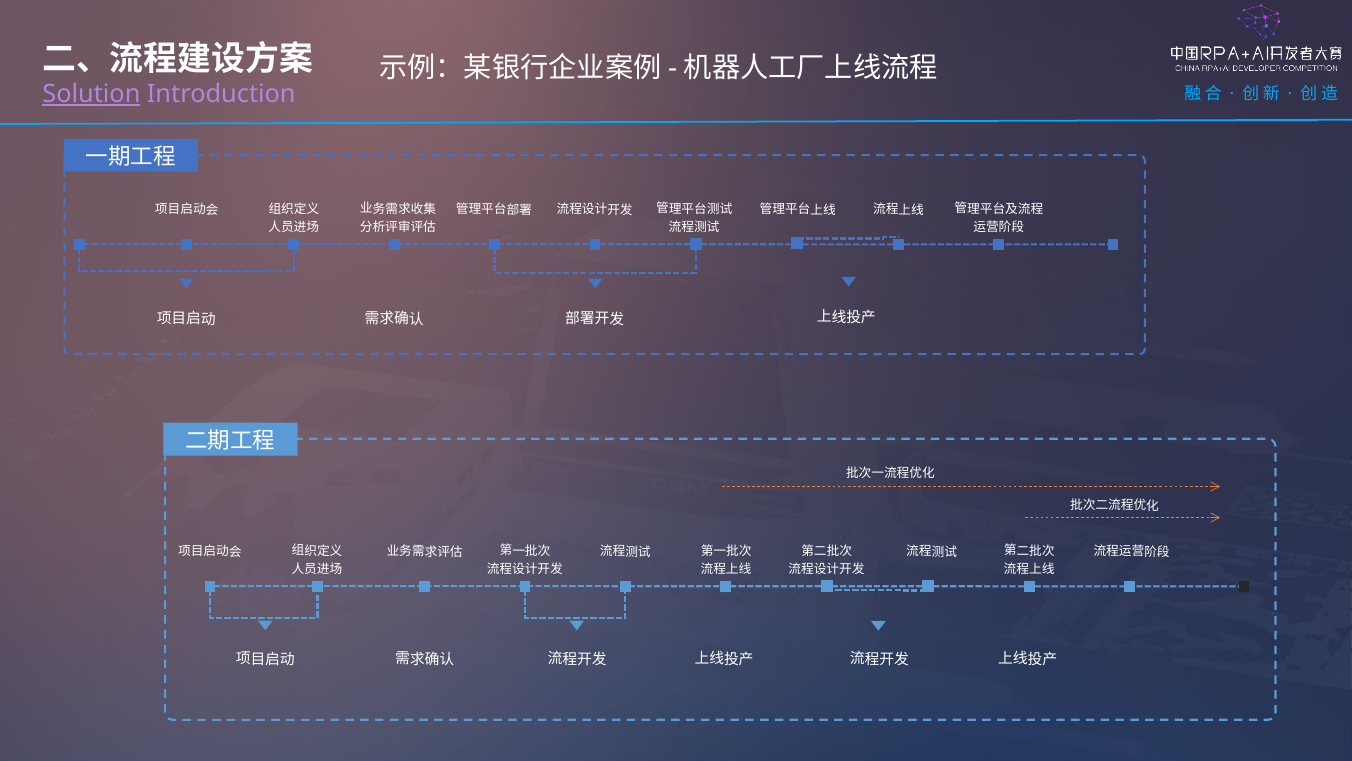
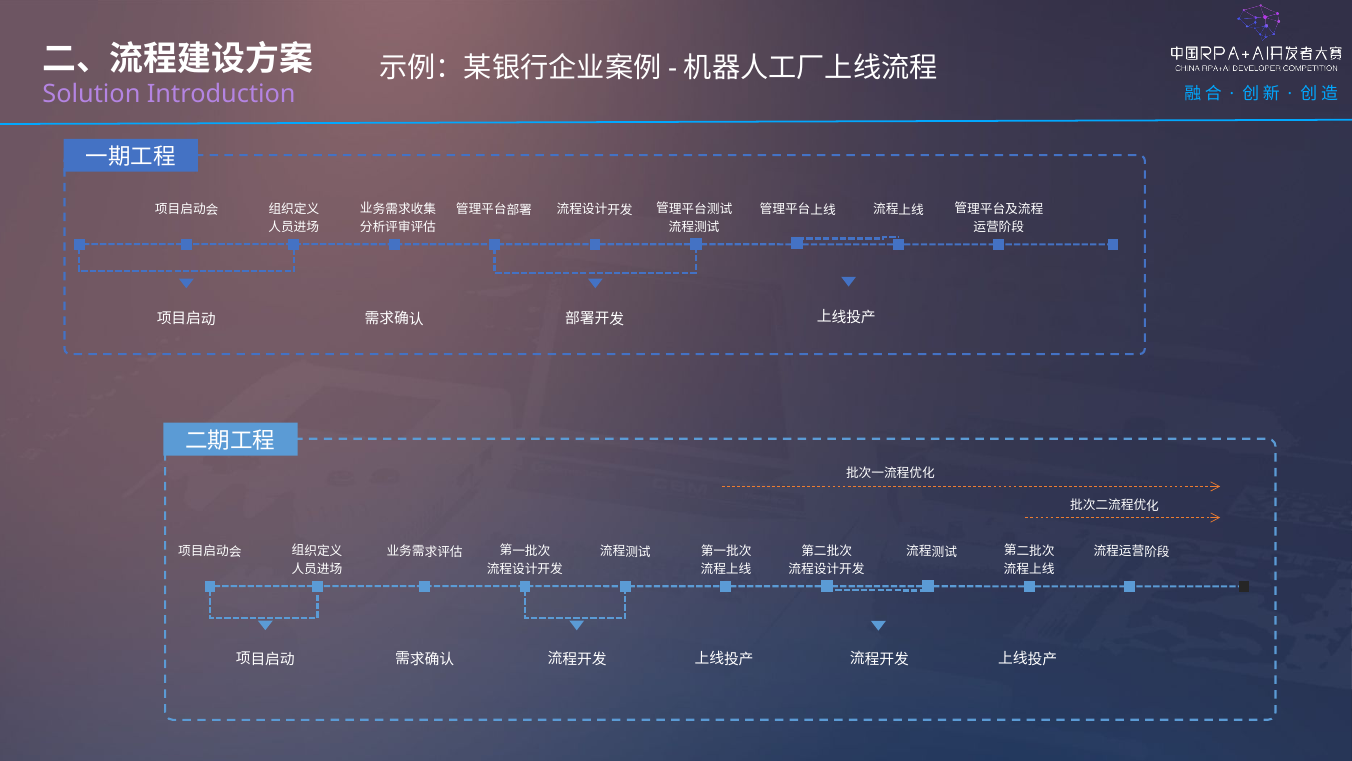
Solution underline: present -> none (91, 94)
